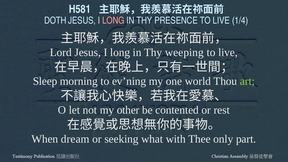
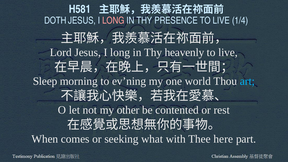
weeping: weeping -> heavenly (184, 52)
art colour: light green -> light blue (247, 81)
dream: dream -> comes (75, 139)
only: only -> here (223, 139)
